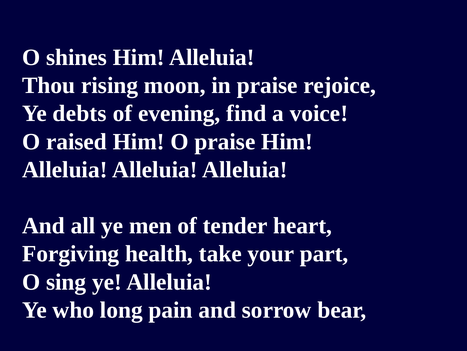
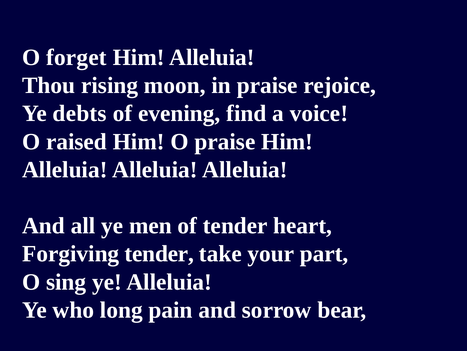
shines: shines -> forget (76, 57)
Forgiving health: health -> tender (159, 253)
